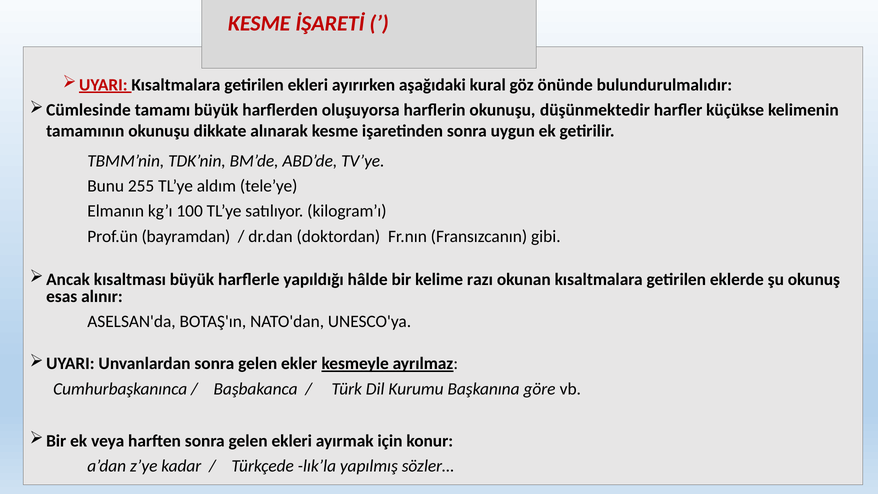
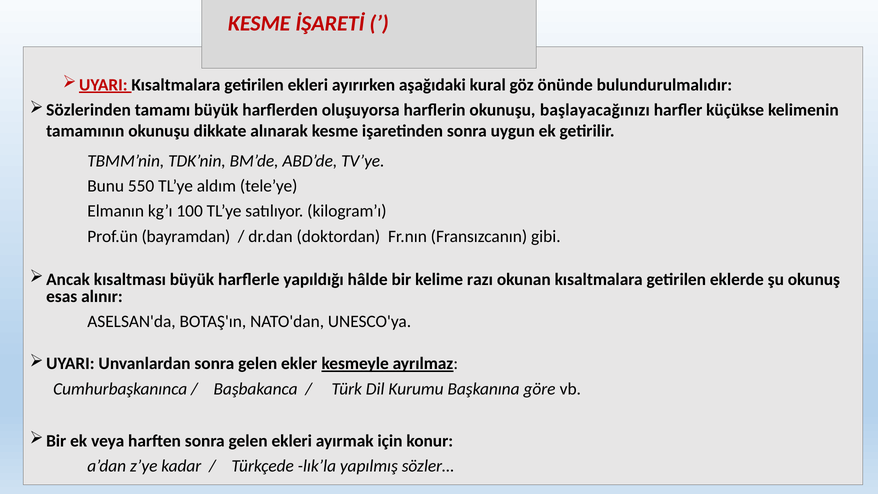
Cümlesinde: Cümlesinde -> Sözlerinden (89, 110)
düşünmektedir: düşünmektedir -> başlayacağınızı (595, 110)
255: 255 -> 550 (141, 186)
